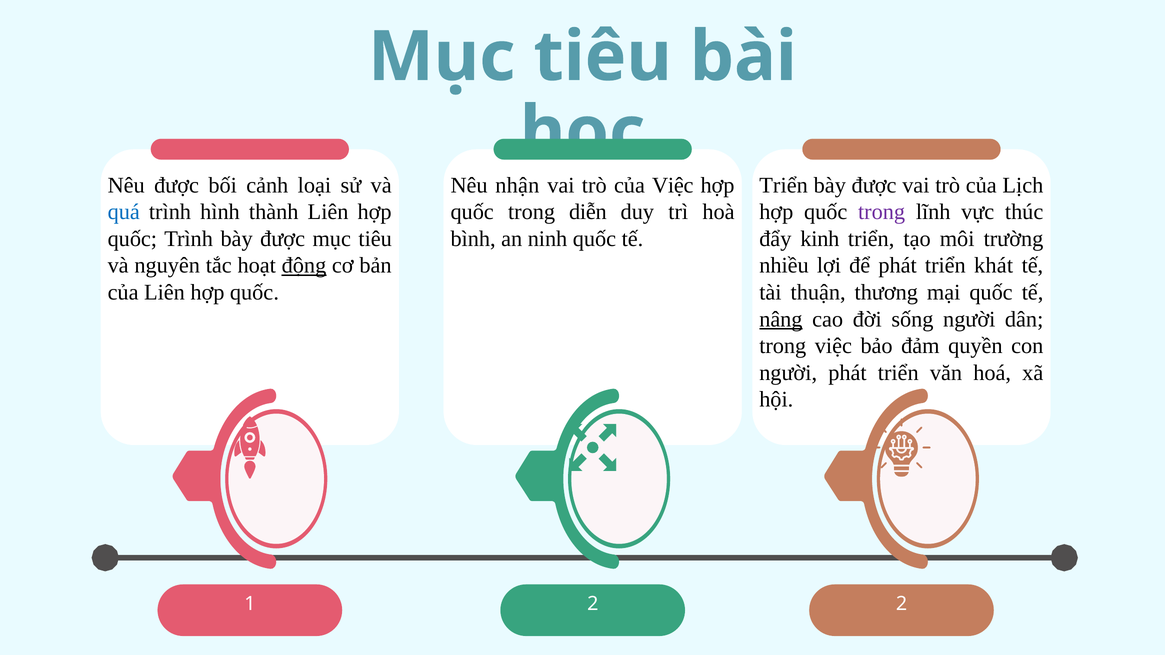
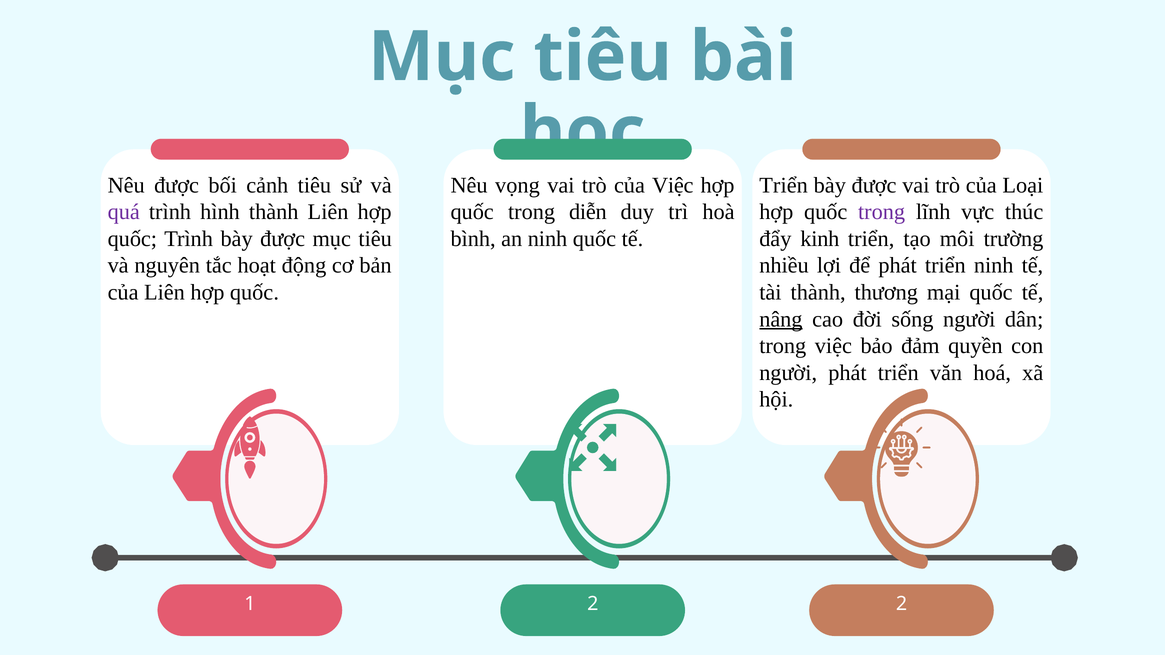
cảnh loại: loại -> tiêu (314, 185)
nhận: nhận -> vọng (517, 185)
Lịch: Lịch -> Loại (1023, 185)
quá colour: blue -> purple (124, 212)
động underline: present -> none (304, 266)
triển khát: khát -> ninh (994, 266)
tài thuận: thuận -> thành (818, 293)
